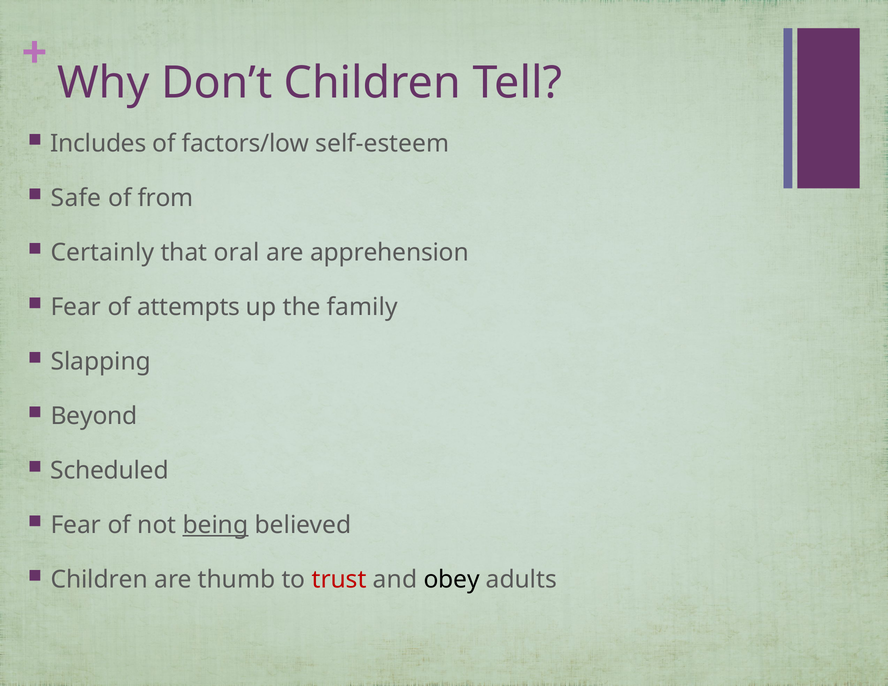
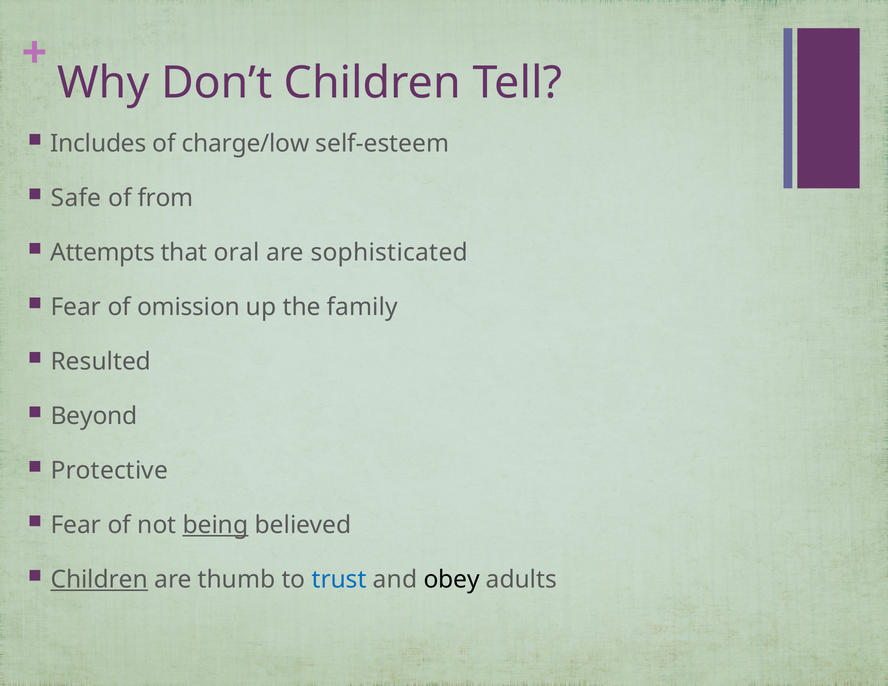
factors/low: factors/low -> charge/low (246, 144)
Certainly: Certainly -> Attempts (103, 253)
apprehension: apprehension -> sophisticated (389, 253)
attempts: attempts -> omission (189, 307)
Slapping: Slapping -> Resulted (101, 362)
Scheduled: Scheduled -> Protective (109, 471)
Children underline: none -> present (99, 580)
trust colour: red -> blue (339, 580)
